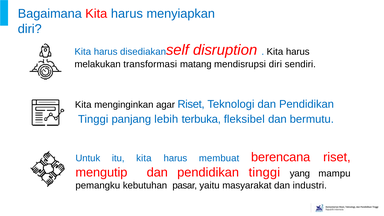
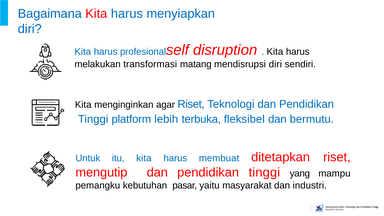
disediakan: disediakan -> profesional (143, 52)
panjang: panjang -> platform (131, 119)
berencana: berencana -> ditetapkan (281, 157)
